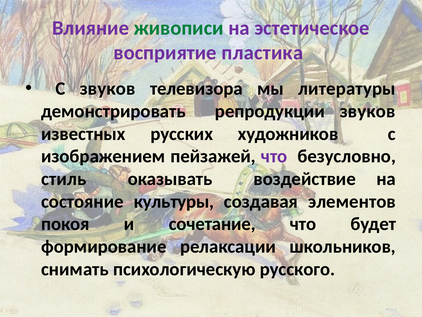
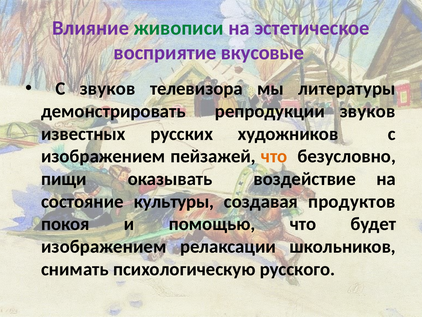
пластика: пластика -> вкусовые (263, 53)
что colour: purple -> orange (274, 156)
стиль: стиль -> пищи (64, 179)
элементов: элементов -> продуктов (352, 201)
сочетание: сочетание -> помощью (212, 224)
формирование: формирование -> изображением (104, 246)
